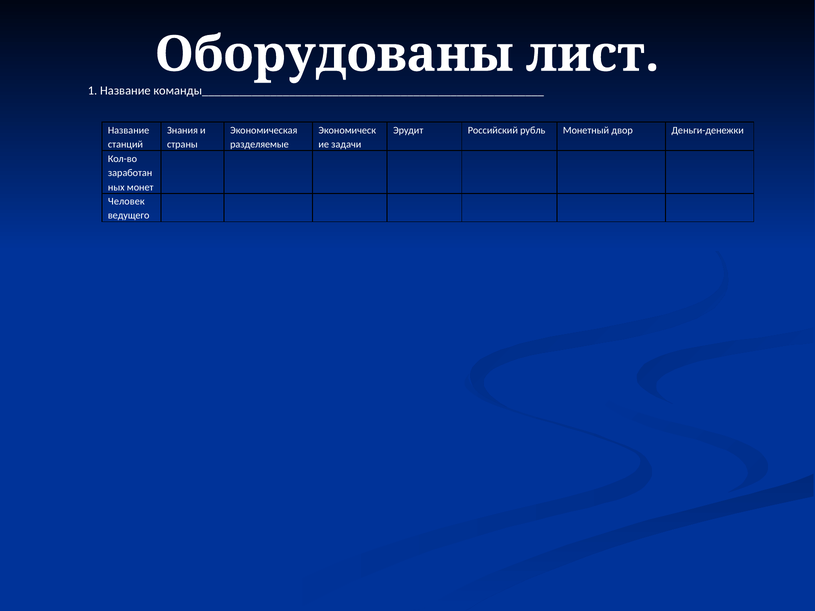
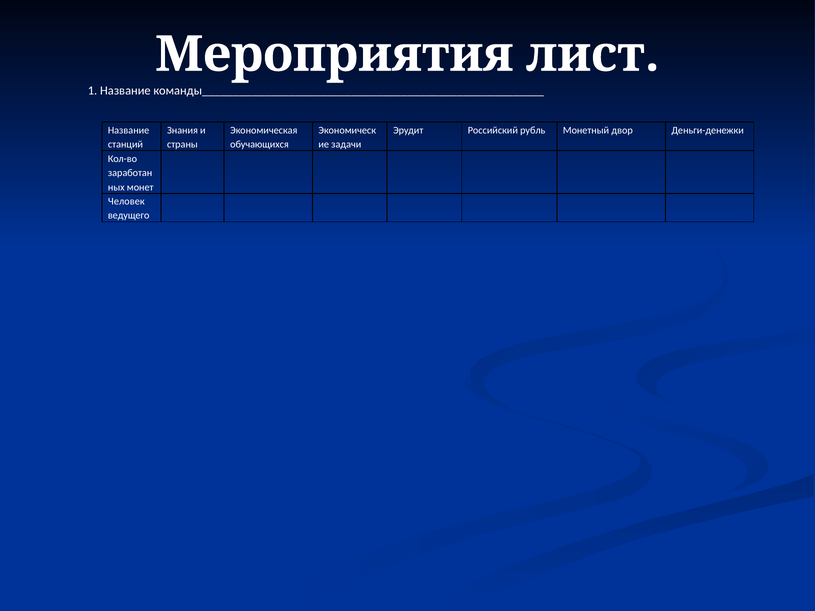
Оборудованы: Оборудованы -> Мероприятия (334, 54)
разделяемые: разделяемые -> обучающихся (259, 145)
